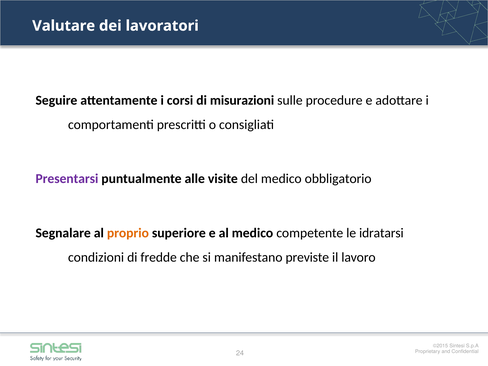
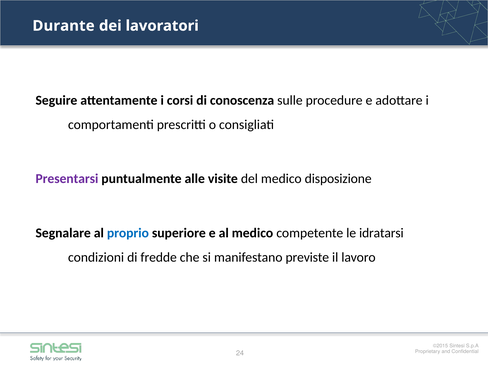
Valutare: Valutare -> Durante (64, 26)
misurazioni: misurazioni -> conoscenza (242, 100)
obbligatorio: obbligatorio -> disposizione (338, 179)
proprio colour: orange -> blue (128, 233)
